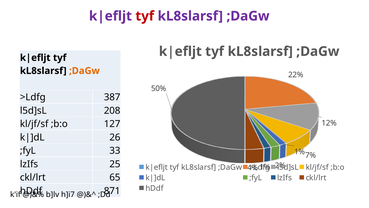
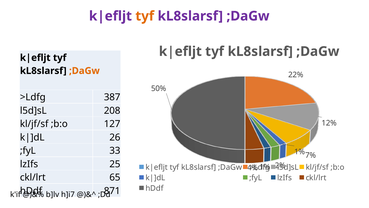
tyf colour: red -> orange (145, 16)
